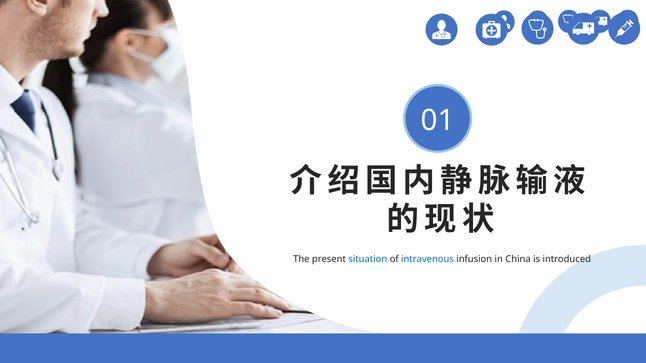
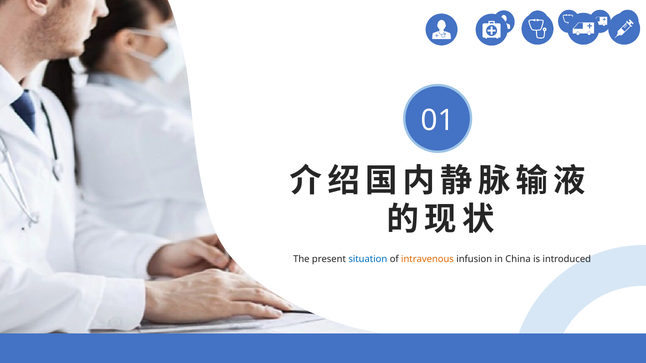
intravenous colour: blue -> orange (427, 259)
